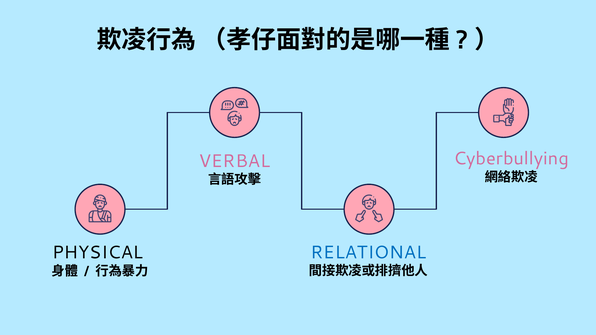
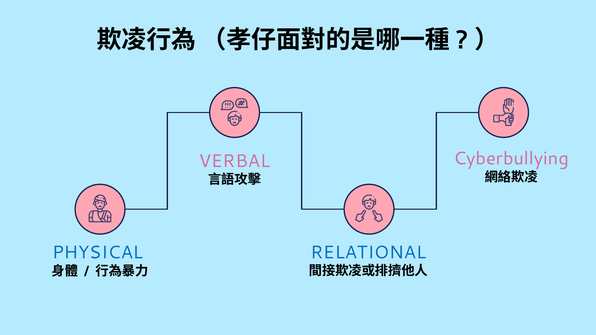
PHYSICAL colour: black -> blue (98, 253)
